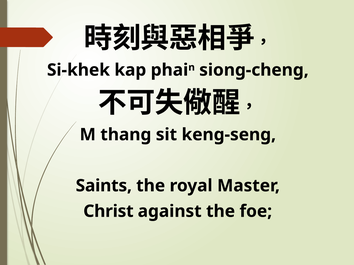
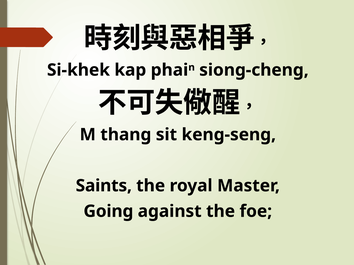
Christ: Christ -> Going (108, 212)
